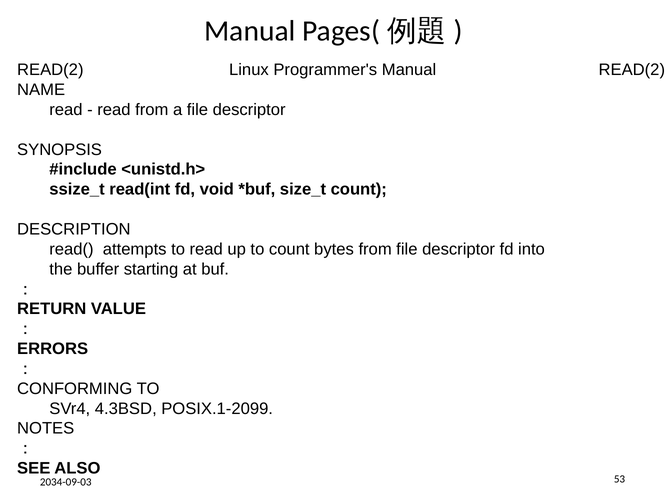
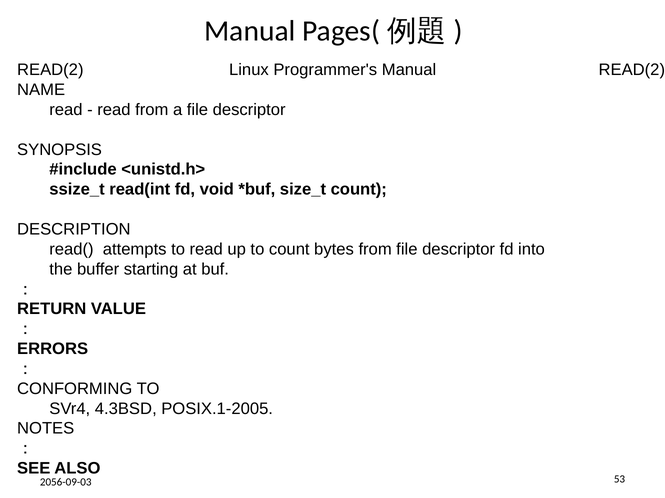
POSIX.1-2099: POSIX.1-2099 -> POSIX.1-2005 (217, 409)
2034-09-03: 2034-09-03 -> 2056-09-03 (66, 483)
